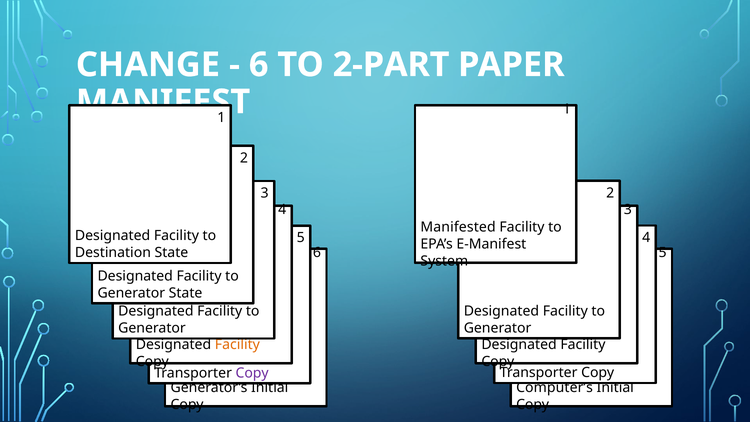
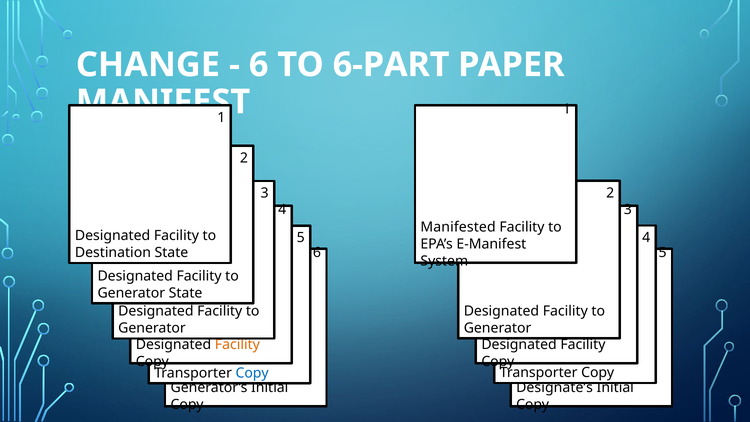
2-PART: 2-PART -> 6-PART (391, 65)
Copy colour: purple -> blue (252, 373)
Computer’s: Computer’s -> Designate’s (555, 387)
